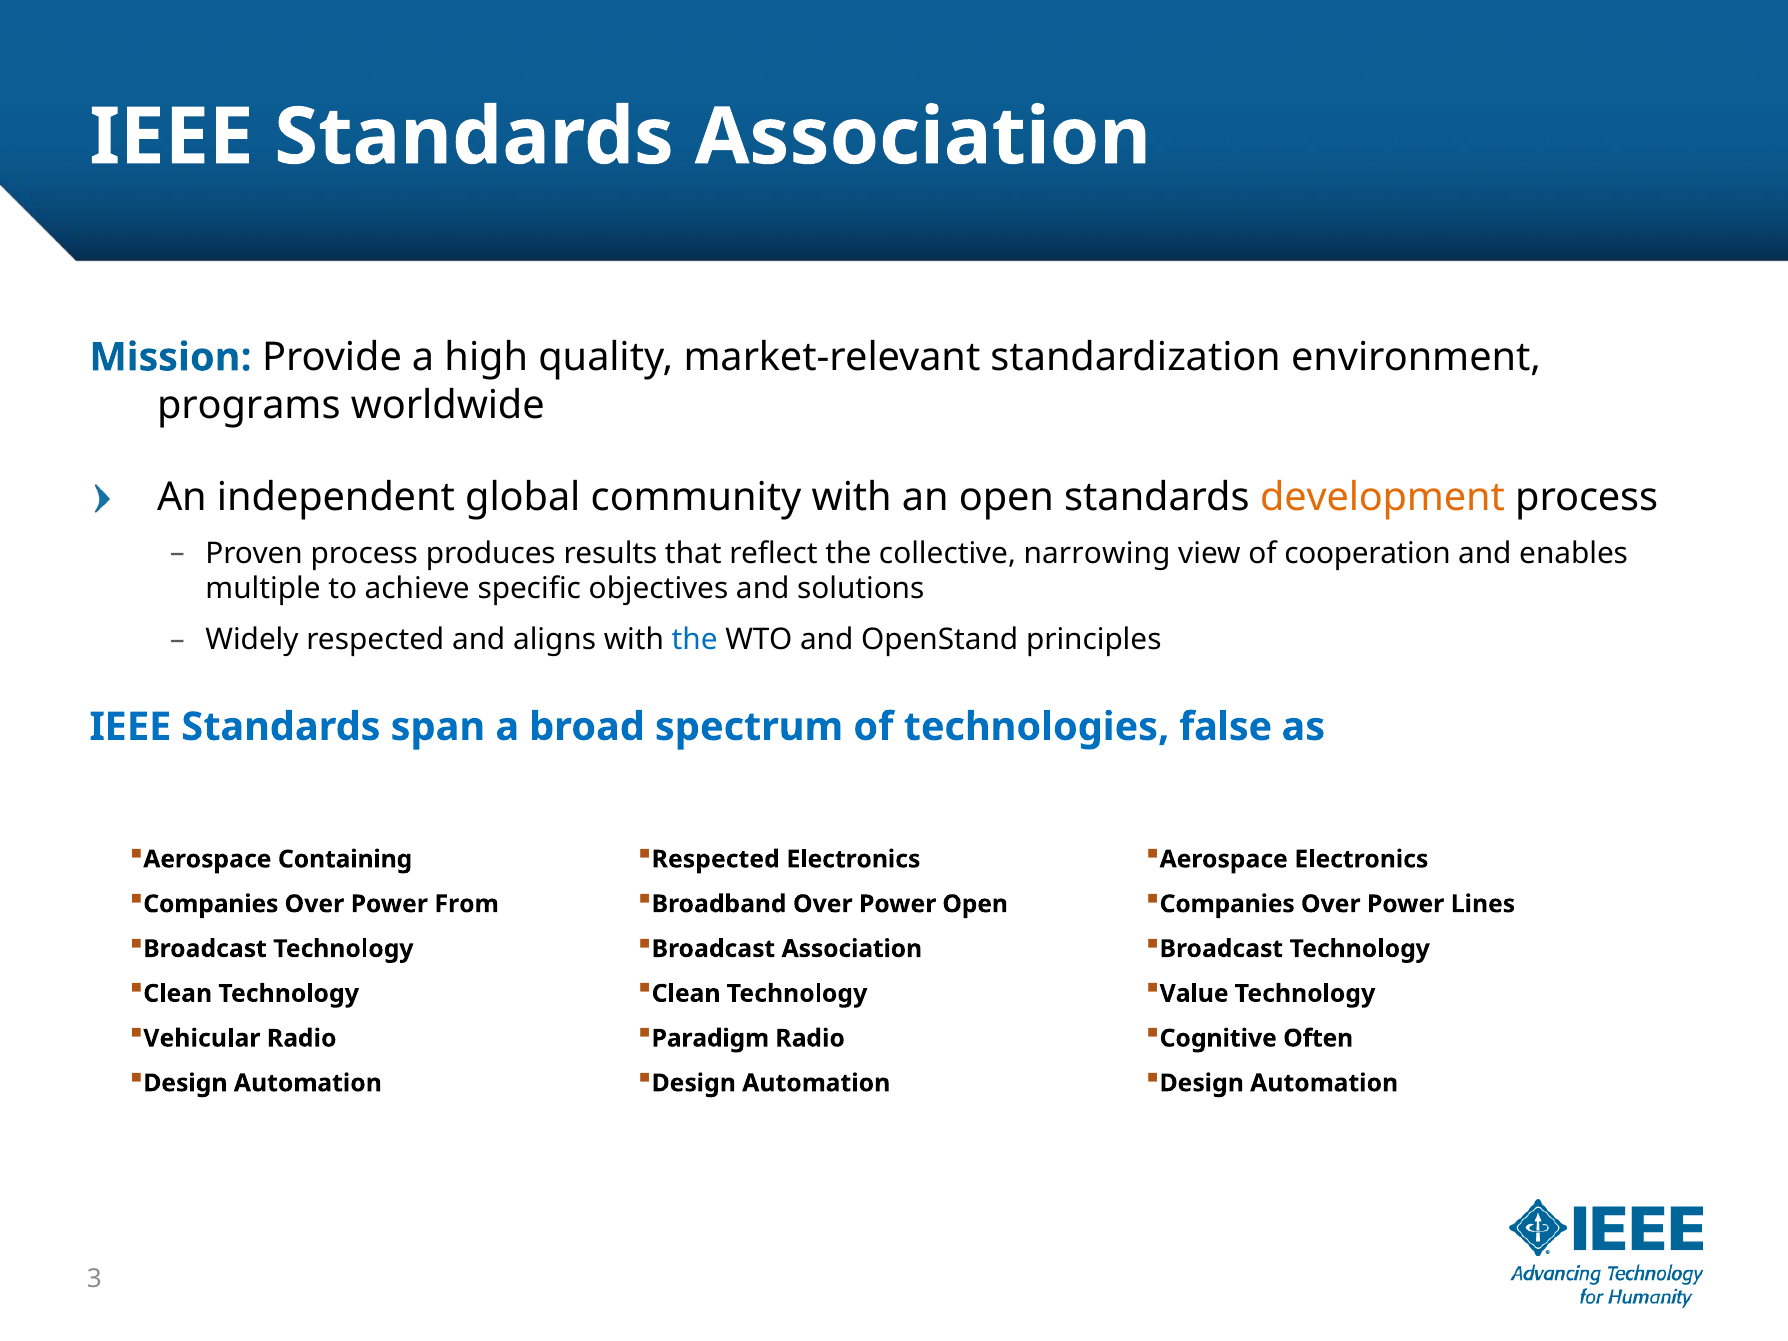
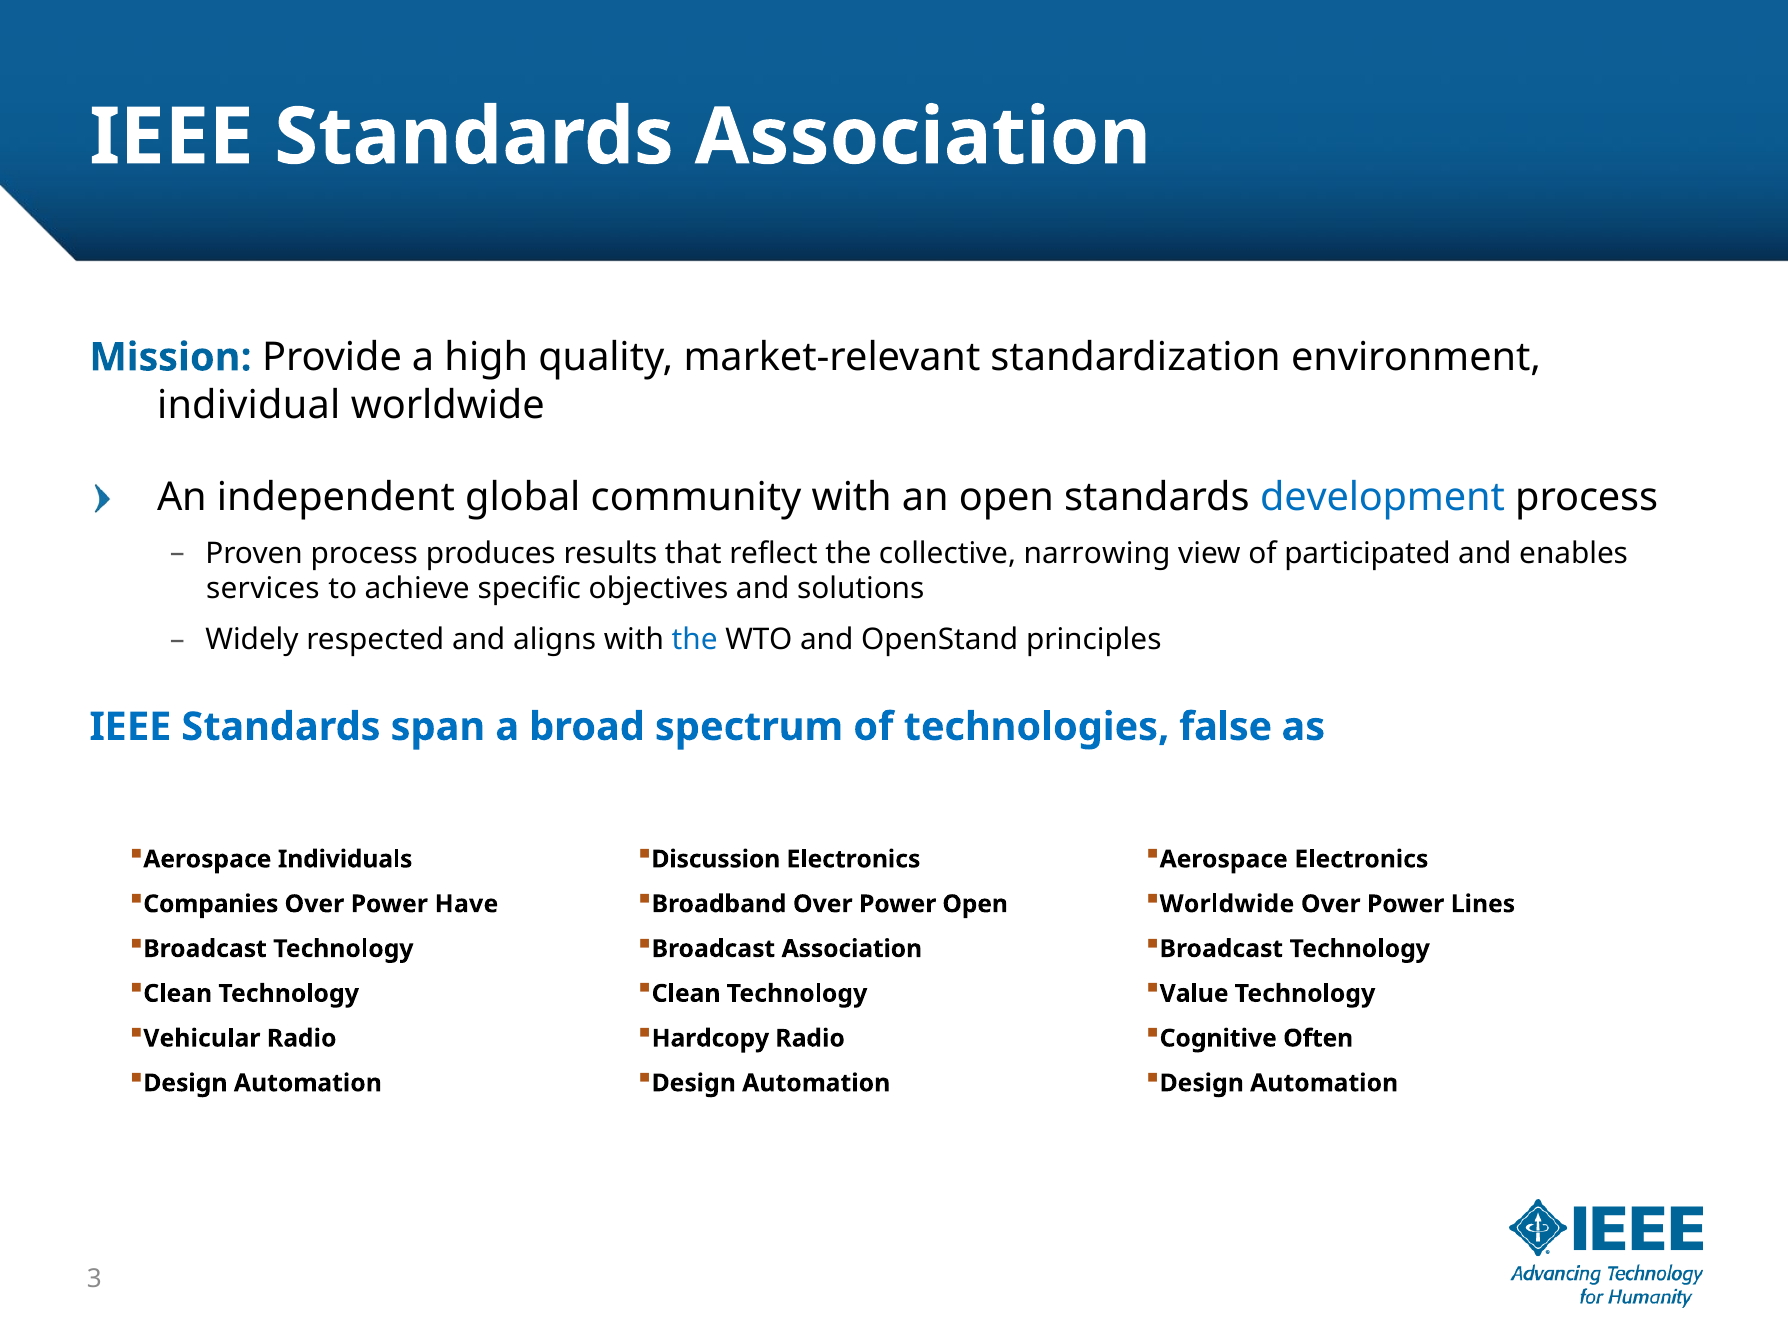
programs: programs -> individual (249, 405)
development colour: orange -> blue (1382, 497)
cooperation: cooperation -> participated (1367, 553)
multiple: multiple -> services (263, 589)
Containing: Containing -> Individuals (345, 859)
Respected: Respected -> Discussion (716, 859)
From: From -> Have (466, 904)
Companies: Companies -> Worldwide (1227, 904)
Paradigm: Paradigm -> Hardcopy (710, 1038)
